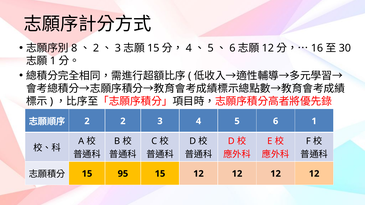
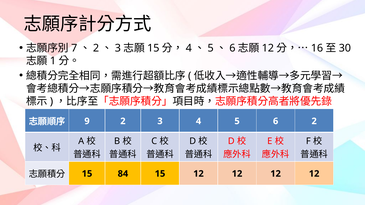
8: 8 -> 7 (74, 48)
2: 2 -> 9 (87, 121)
6 1: 1 -> 2 (314, 121)
95: 95 -> 84 (123, 174)
